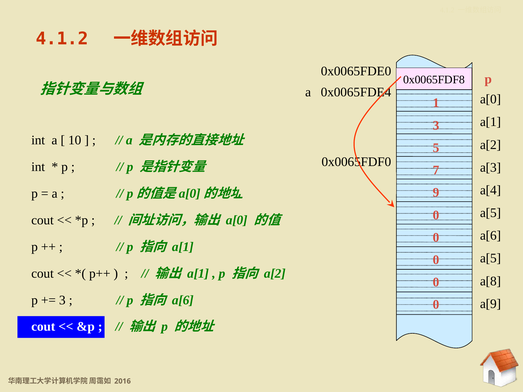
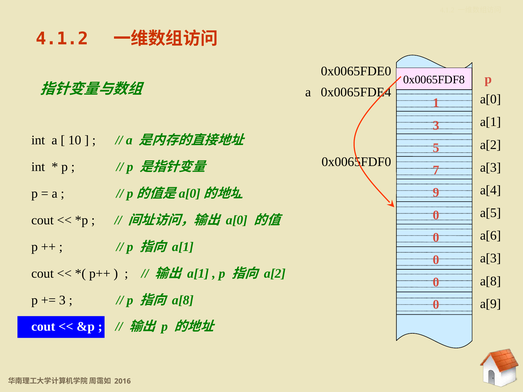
a[5: a[5 -> a[3 (491, 258)
a[6: a[6 -> a[8 (183, 300)
